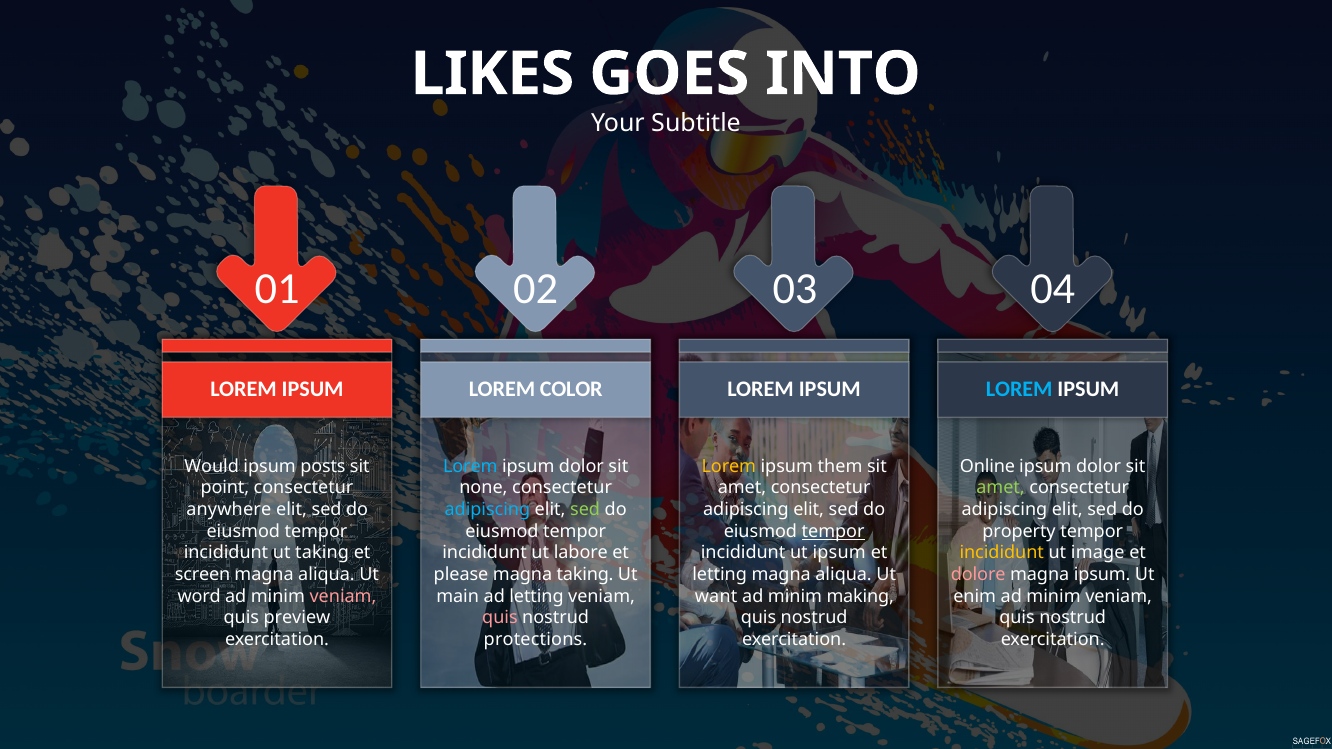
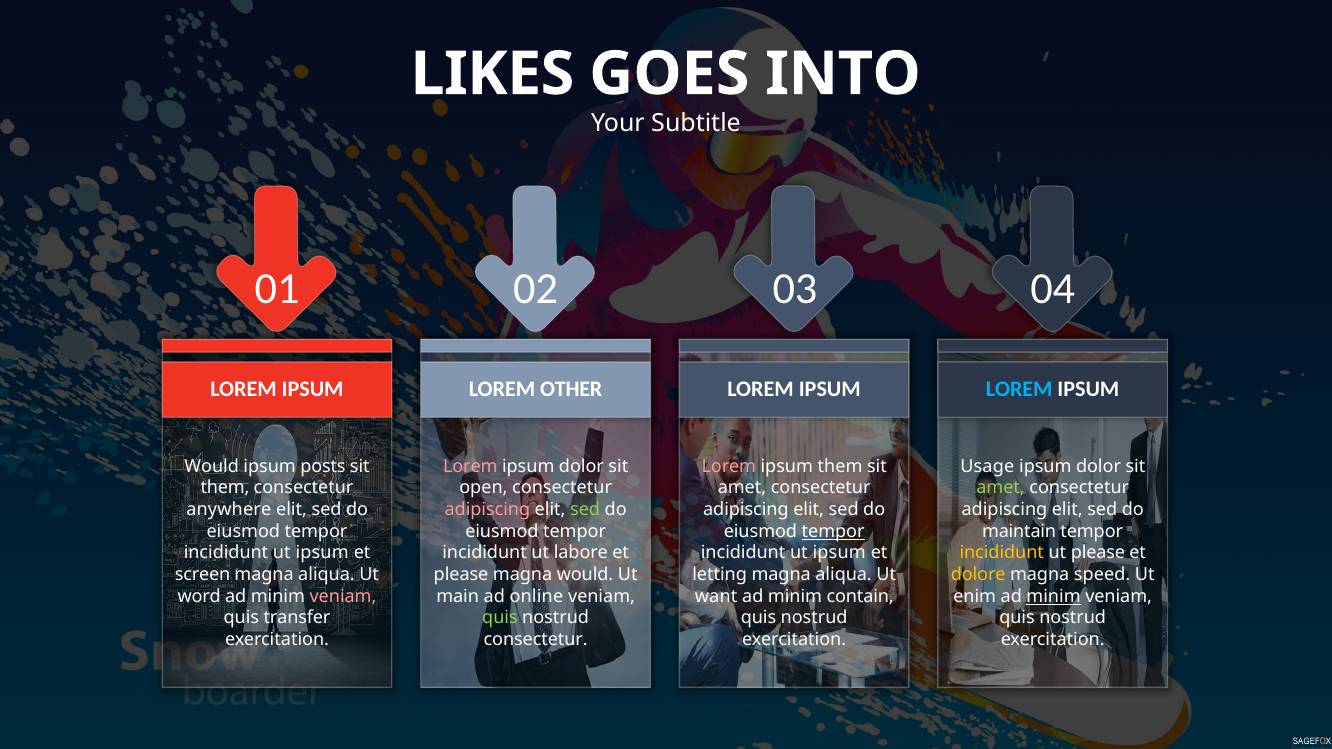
COLOR: COLOR -> OTHER (571, 389)
Lorem colour: light blue -> pink (470, 467)
Lorem colour: yellow -> pink (729, 467)
Online: Online -> Usage (987, 467)
point: point -> them (225, 488)
none: none -> open (483, 488)
adipiscing colour: light blue -> pink (487, 510)
property: property -> maintain (1019, 532)
taking: taking -> ipsum (322, 553)
ut image: image -> please (1098, 553)
magna taking: taking -> would (585, 575)
dolore colour: pink -> yellow (978, 575)
magna ipsum: ipsum -> speed (1102, 575)
ad letting: letting -> online (536, 597)
making: making -> contain (860, 597)
minim underline: none -> present (1054, 597)
preview: preview -> transfer (297, 618)
quis colour: pink -> light green (500, 618)
protections: protections -> consectetur (536, 640)
